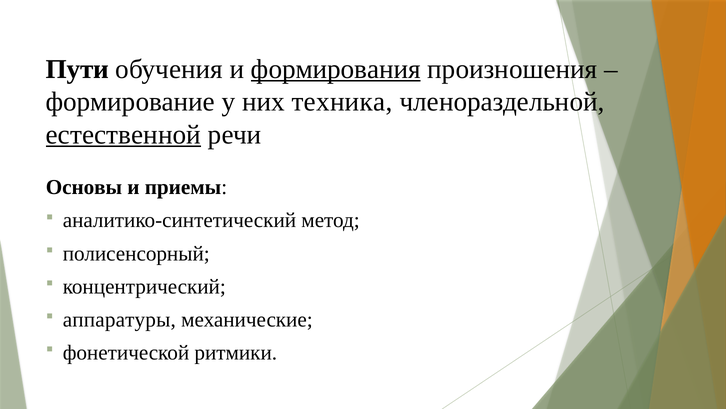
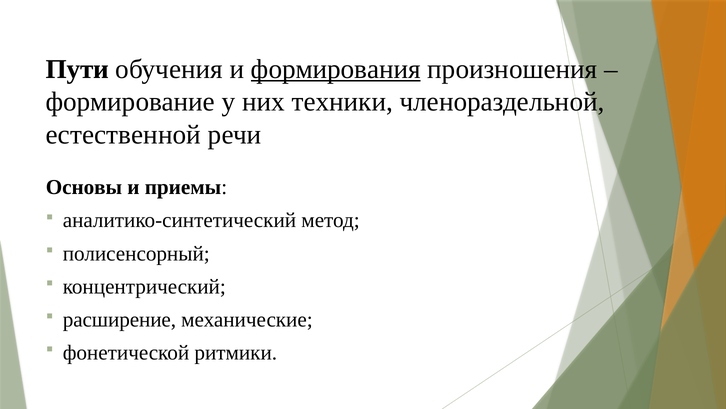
техника: техника -> техники (342, 102)
естественной underline: present -> none (123, 134)
аппаратуры: аппаратуры -> расширение (119, 319)
